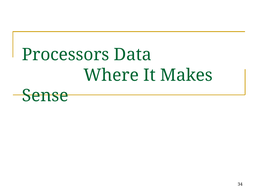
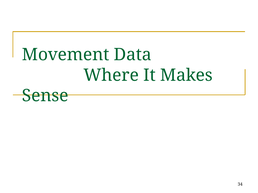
Processors: Processors -> Movement (66, 55)
